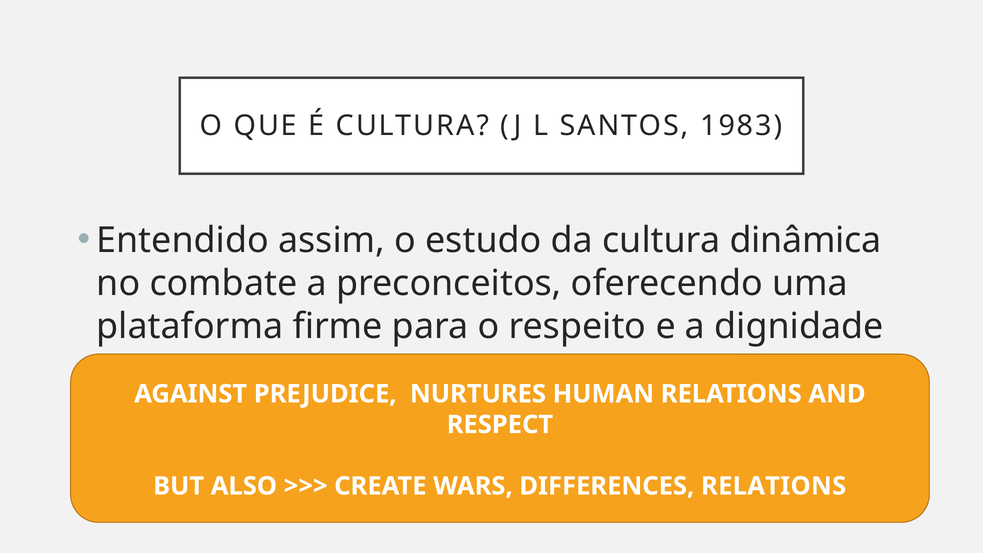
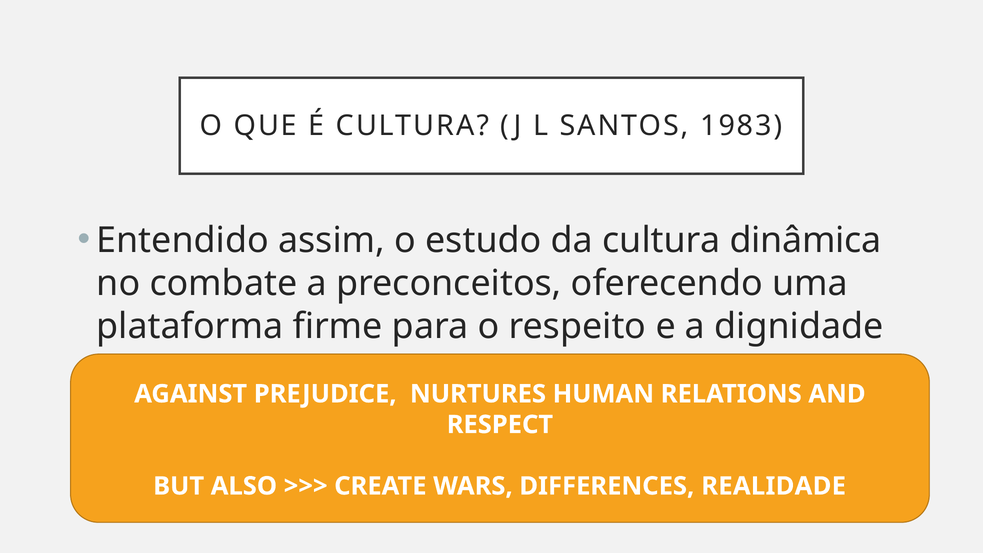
DIFFERENCES RELATIONS: RELATIONS -> REALIDADE (774, 486)
